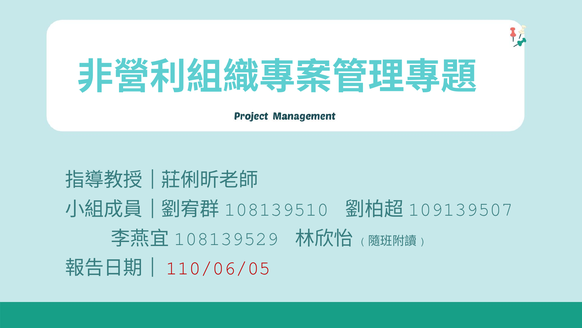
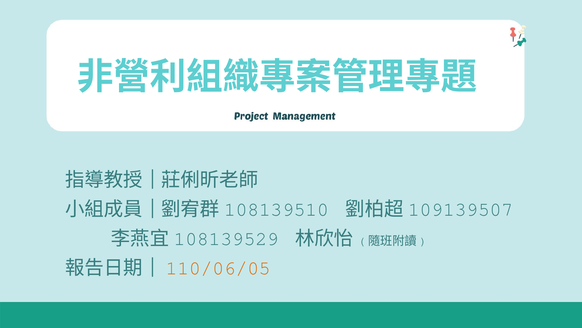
110/06/05 colour: red -> orange (218, 268)
